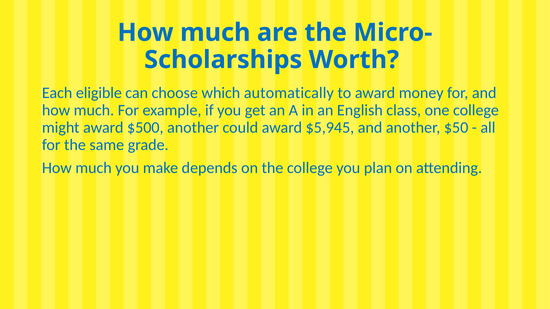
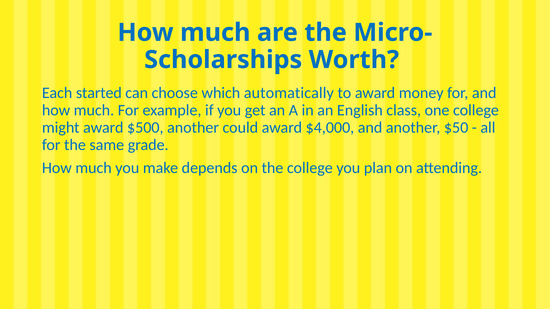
eligible: eligible -> started (99, 93)
$5,945: $5,945 -> $4,000 (330, 128)
